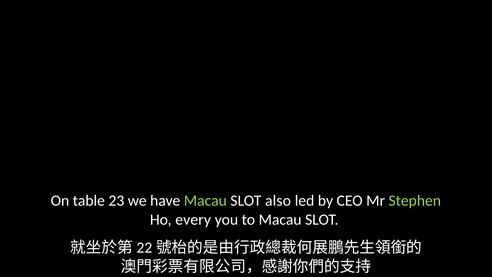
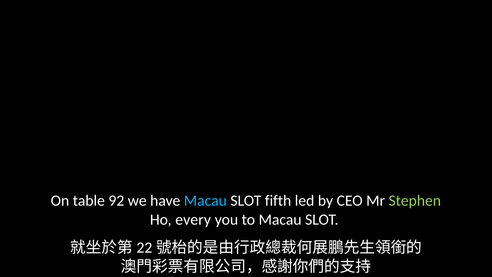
23: 23 -> 92 (116, 201)
Macau colour: light green -> light blue (205, 201)
also: also -> fifth (278, 201)
